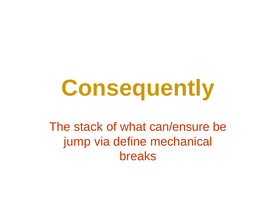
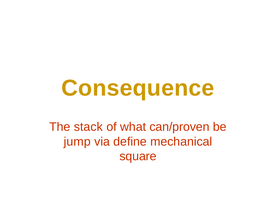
Consequently: Consequently -> Consequence (138, 88)
can/ensure: can/ensure -> can/proven (179, 127)
breaks: breaks -> square (138, 156)
